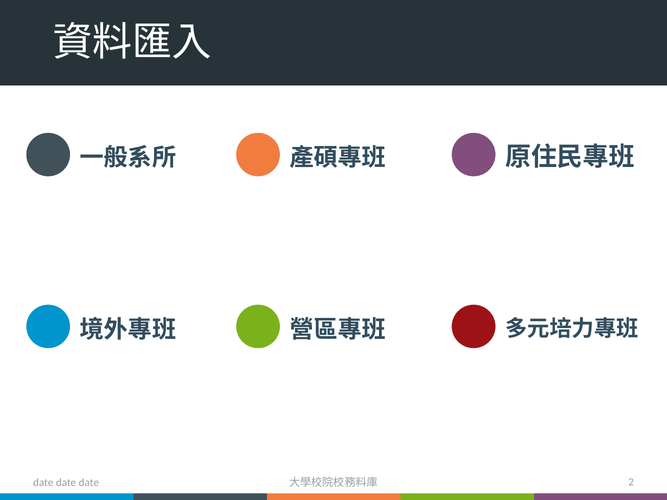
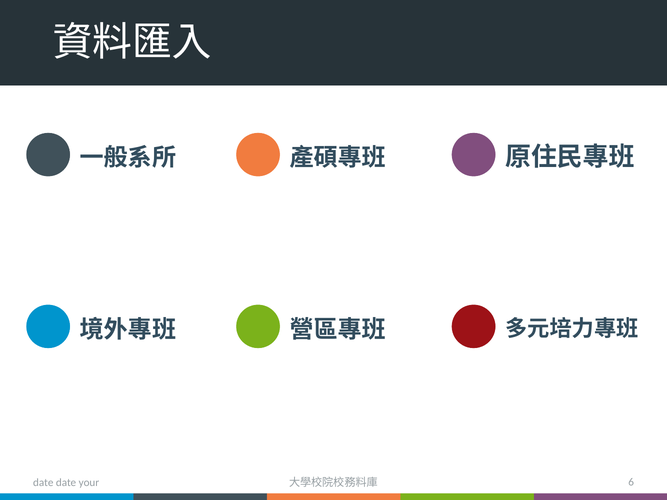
date: date -> your (89, 483)
2: 2 -> 6 (631, 483)
